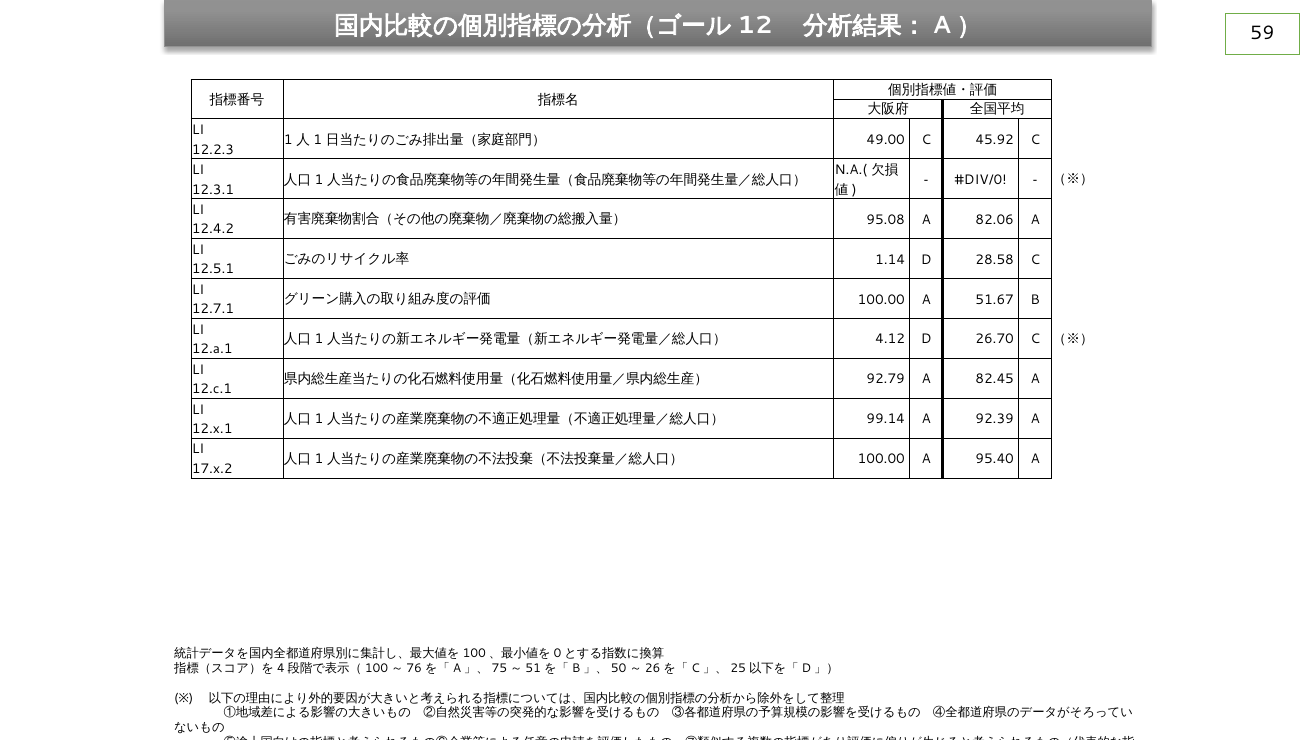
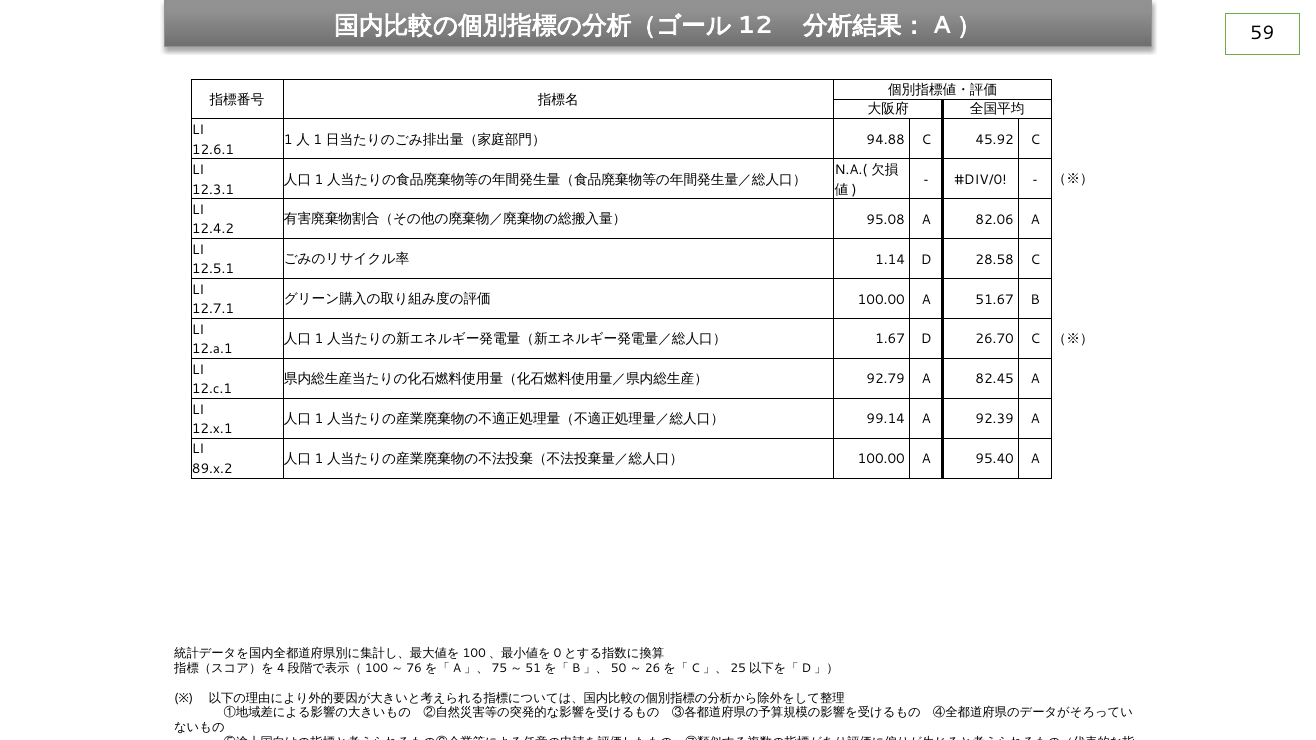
49.00: 49.00 -> 94.88 (886, 140)
12.2.3: 12.2.3 -> 12.6.1 (213, 150)
4.12: 4.12 -> 1.67 (890, 340)
17.x.2: 17.x.2 -> 89.x.2 (212, 469)
